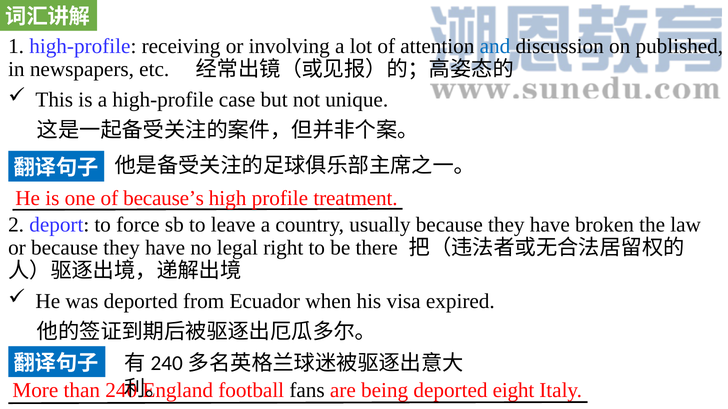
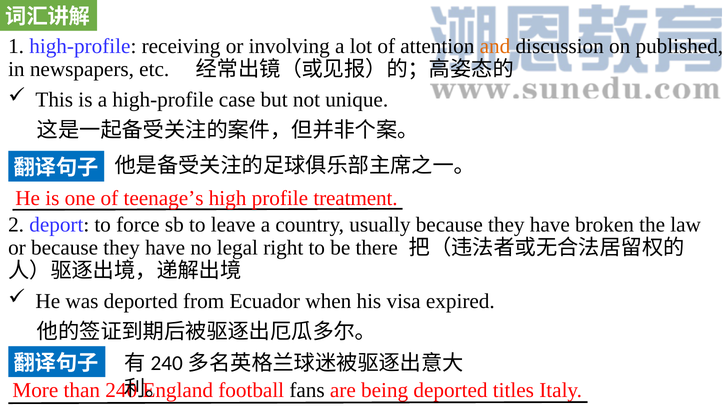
and colour: blue -> orange (495, 46)
because’s: because’s -> teenage’s (164, 198)
eight: eight -> titles (513, 391)
